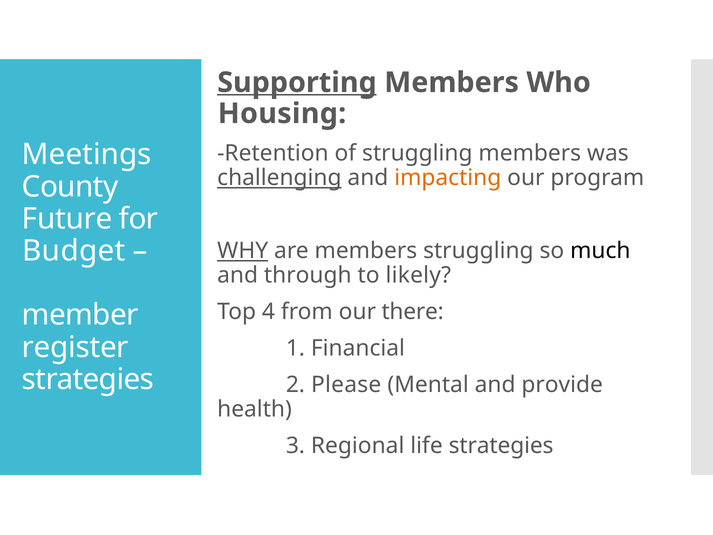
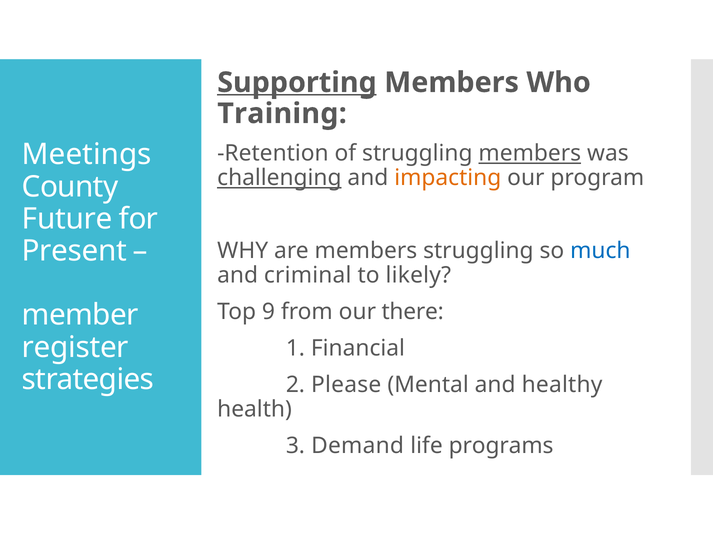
Housing: Housing -> Training (282, 114)
members underline: none -> present (530, 153)
Budget: Budget -> Present (74, 251)
WHY underline: present -> none (243, 251)
much colour: black -> blue (600, 251)
through: through -> criminal (308, 275)
4: 4 -> 9 (269, 312)
provide: provide -> healthy (562, 385)
Regional: Regional -> Demand (358, 446)
life strategies: strategies -> programs (501, 446)
